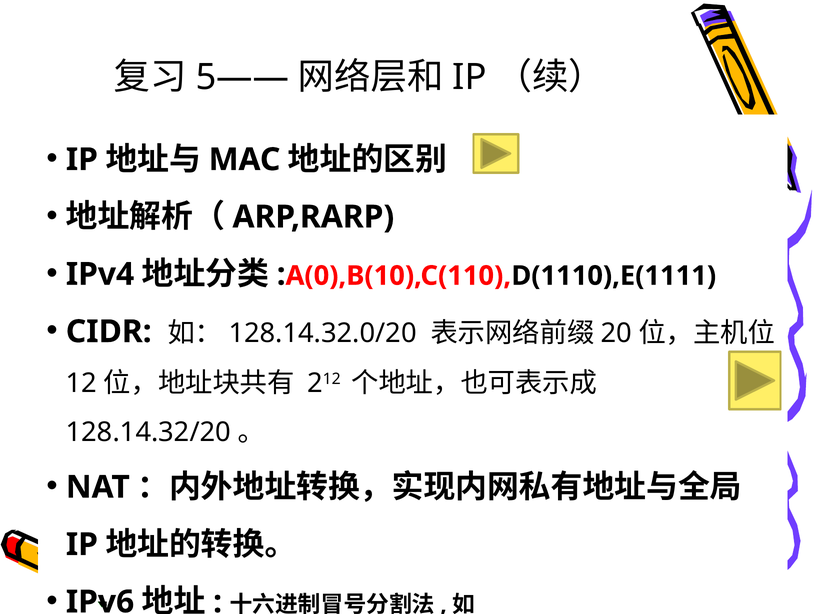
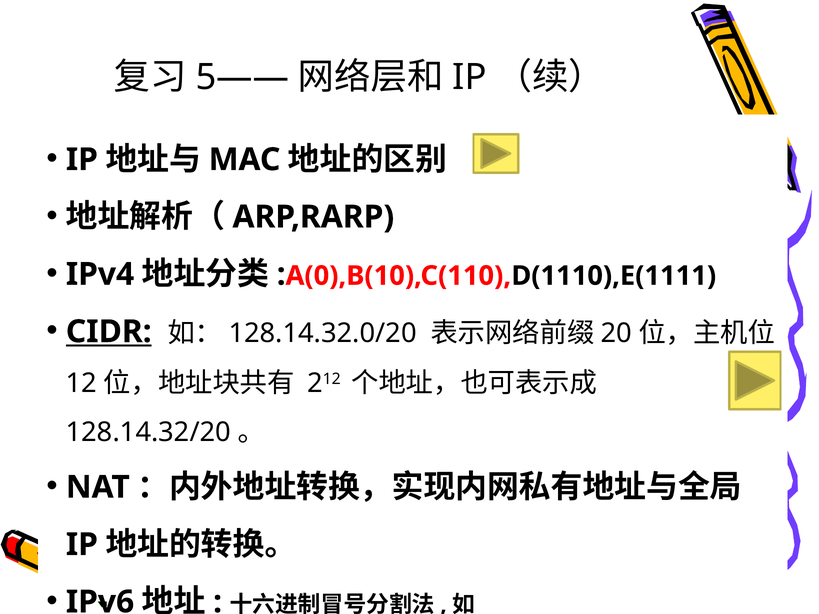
CIDR underline: none -> present (109, 332)
